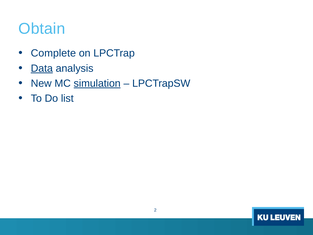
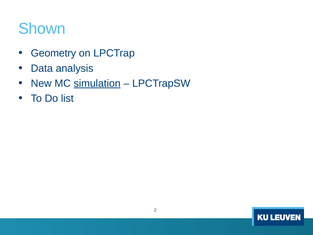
Obtain: Obtain -> Shown (42, 29)
Complete: Complete -> Geometry (53, 53)
Data underline: present -> none (42, 68)
